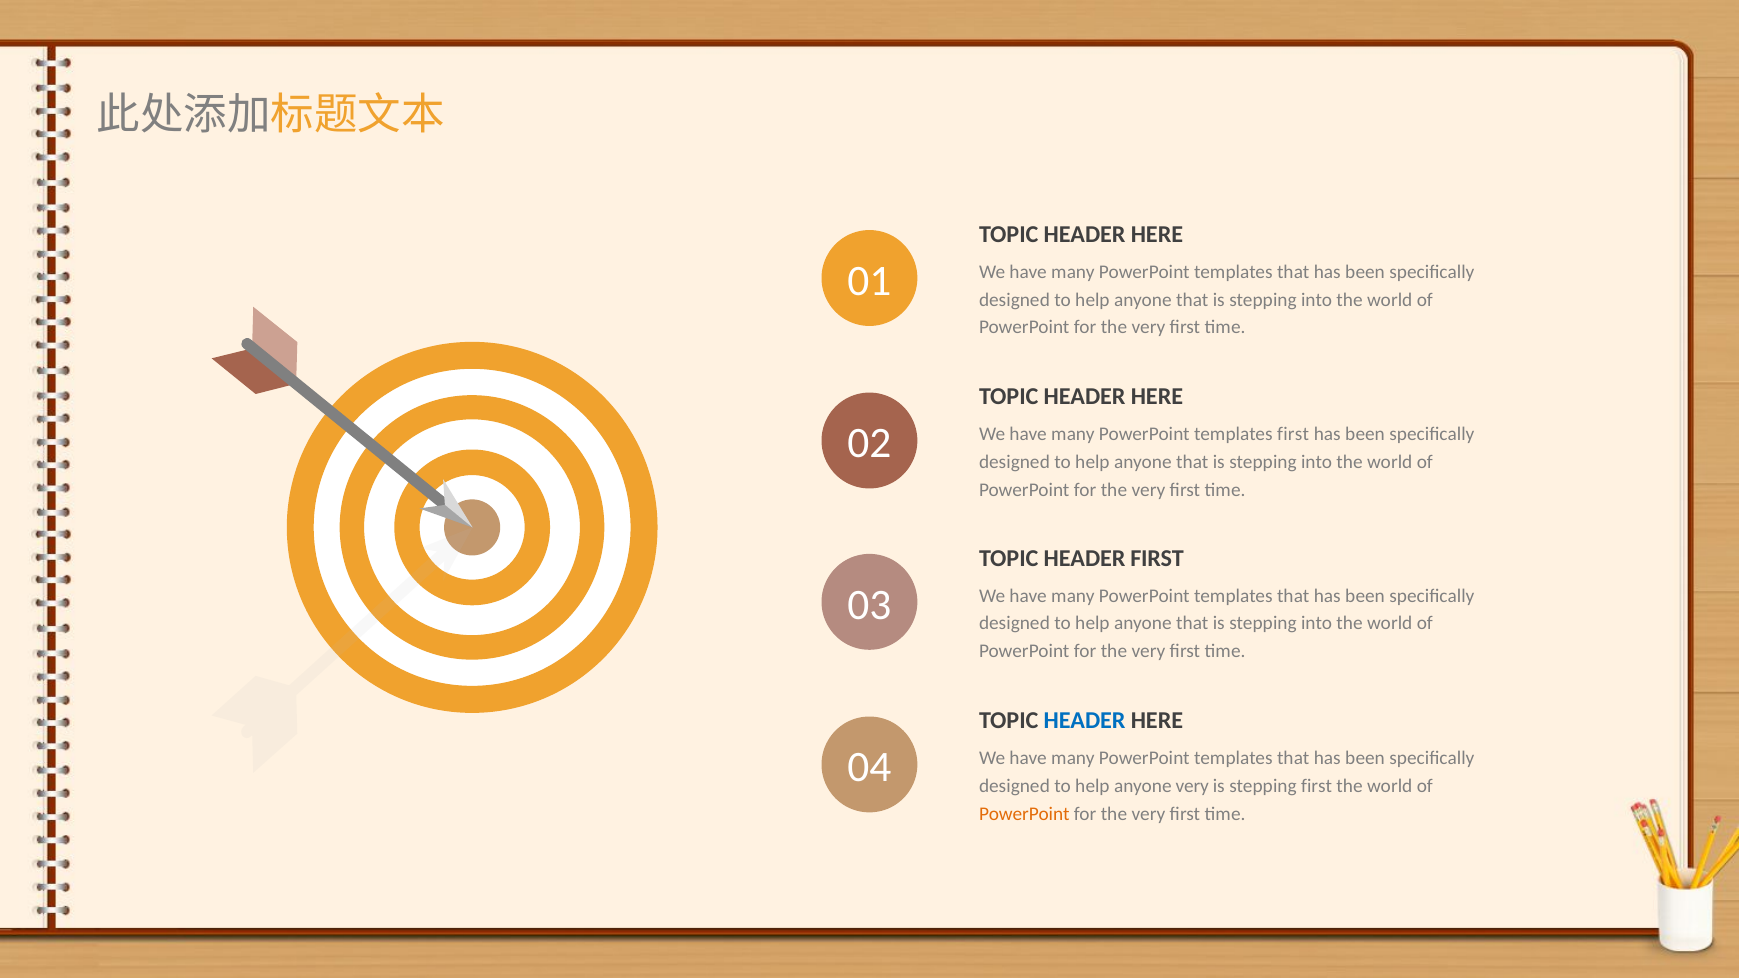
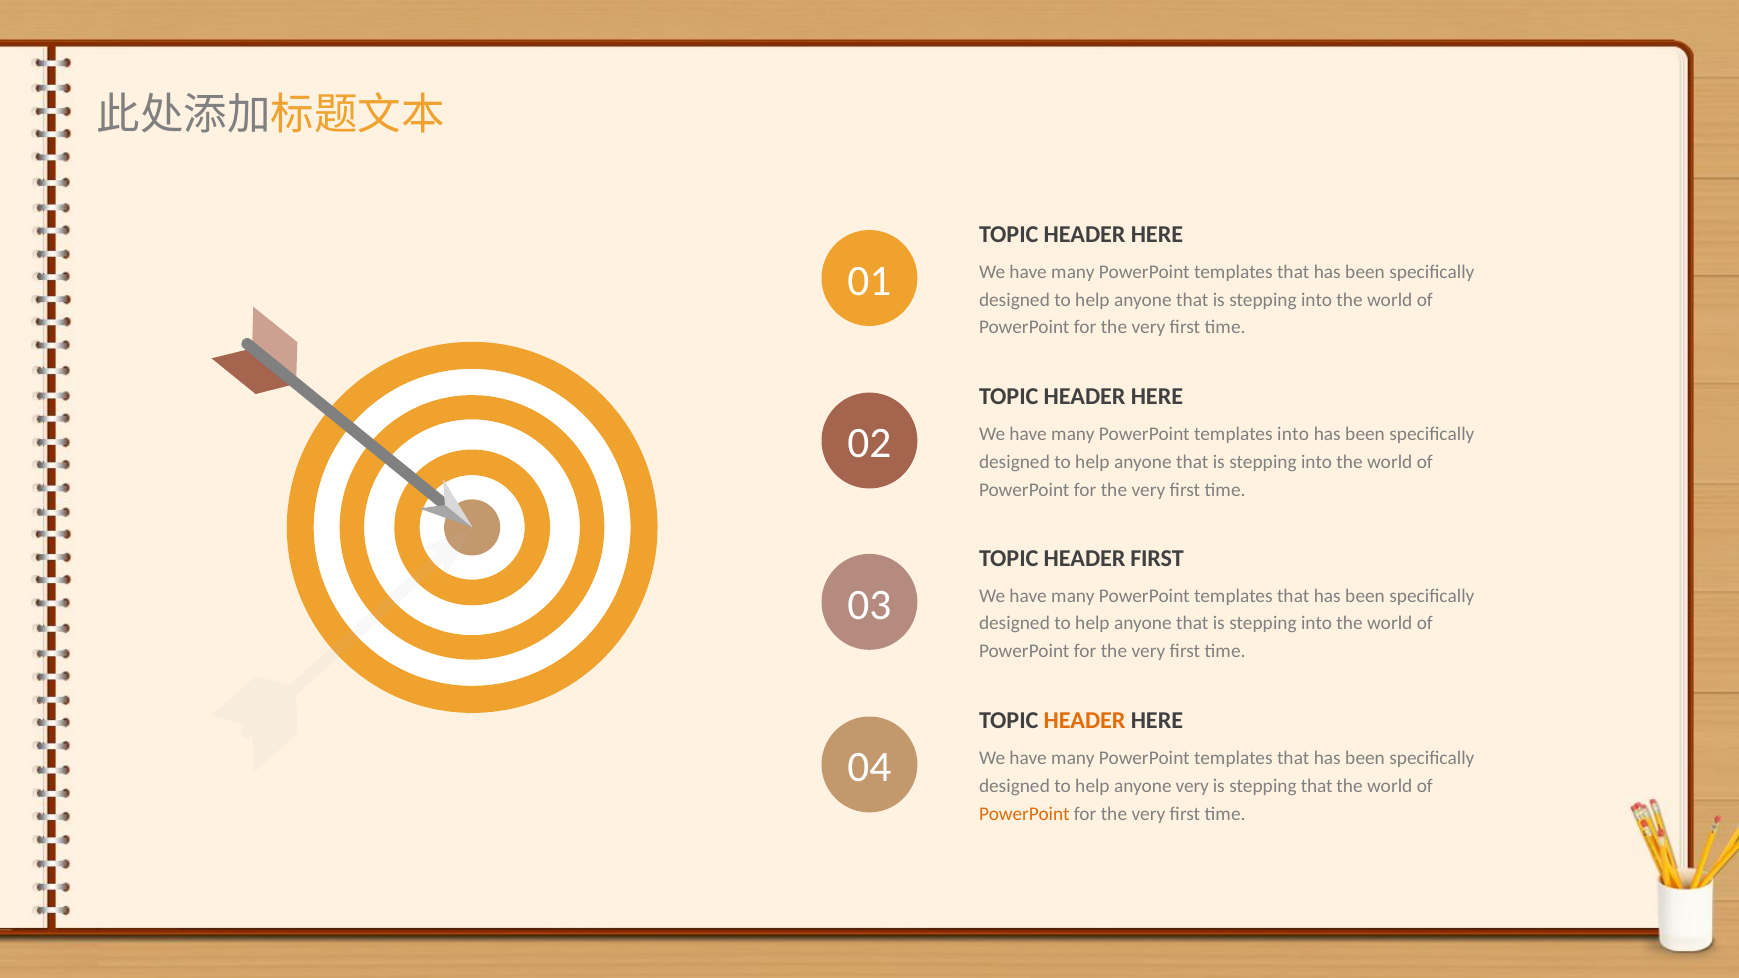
templates first: first -> into (1293, 435)
HEADER colour: blue -> orange (1085, 721)
stepping first: first -> that (1317, 786)
